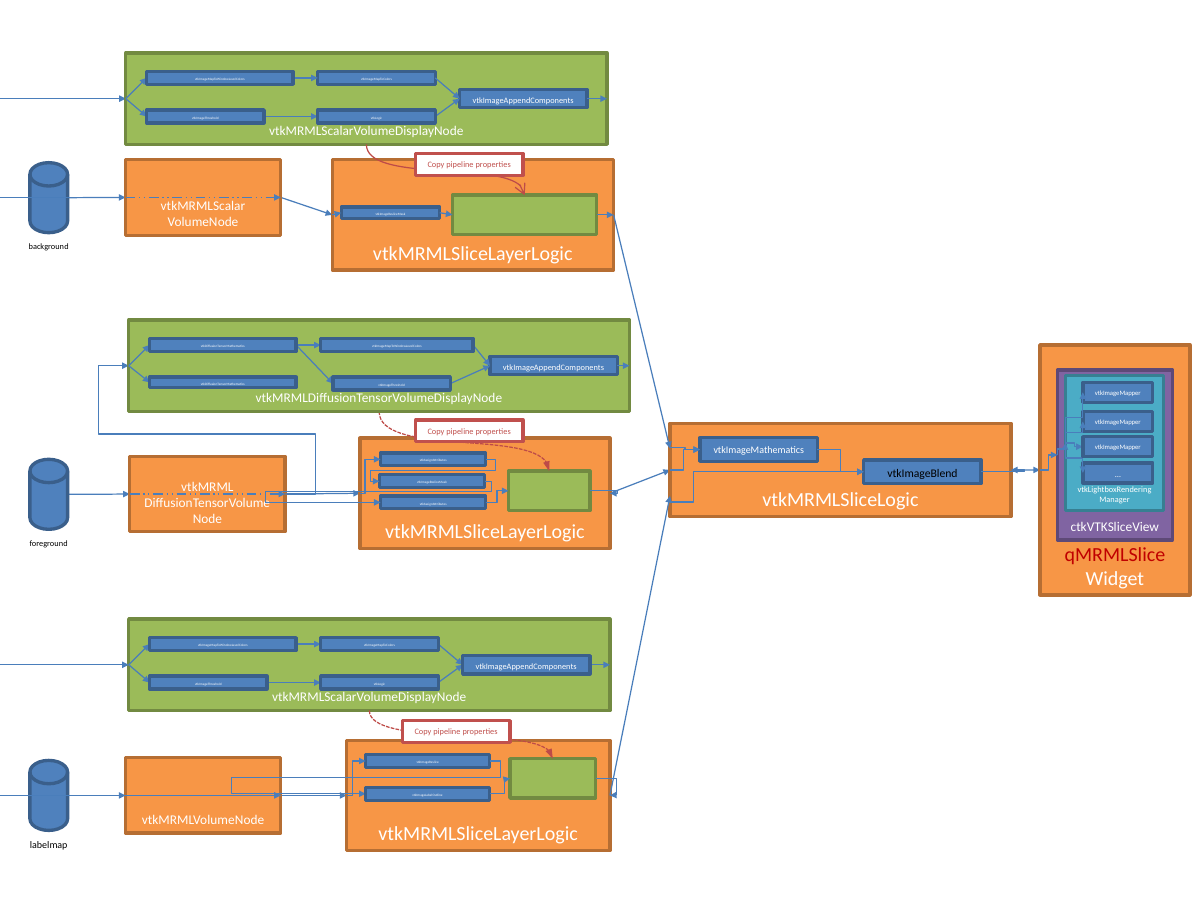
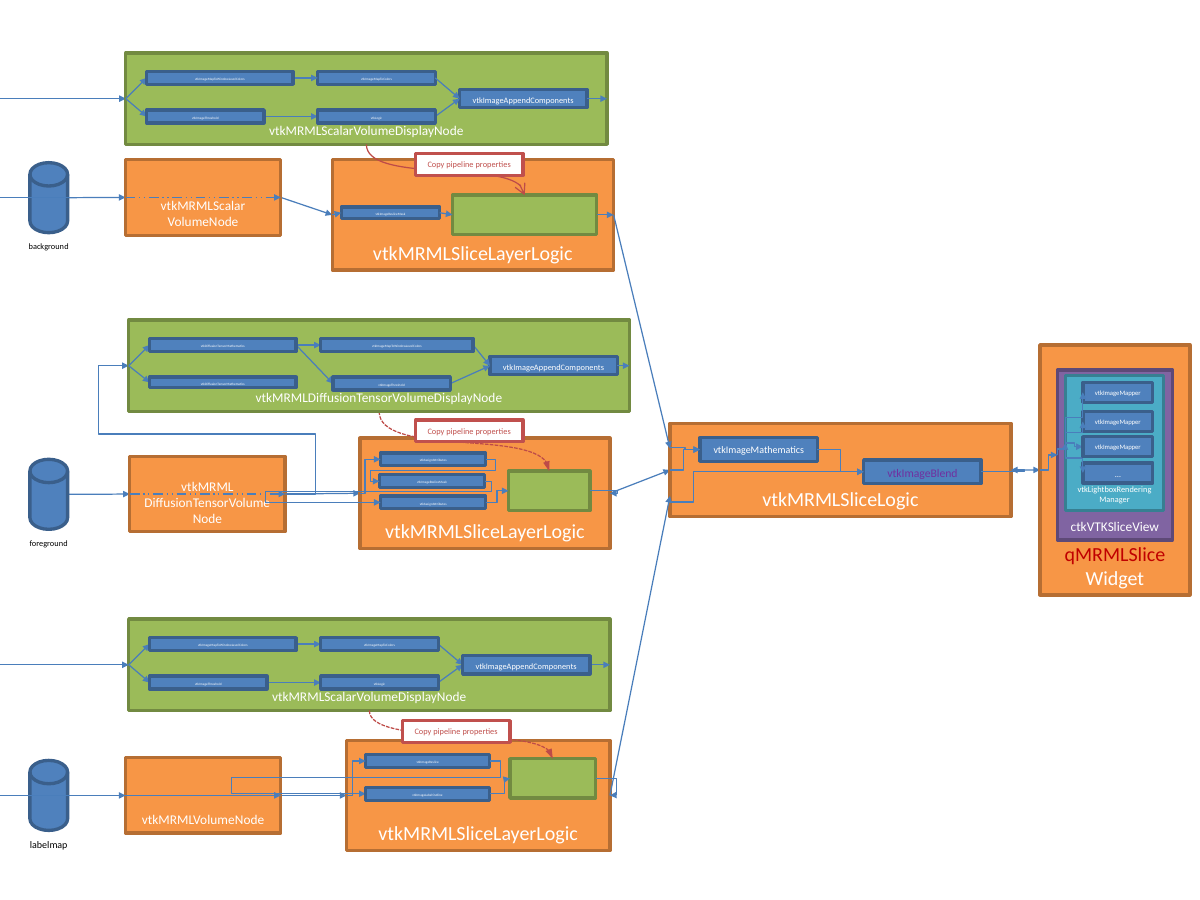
vtkImageBlend colour: black -> purple (922, 474)
